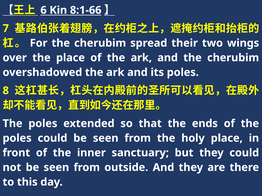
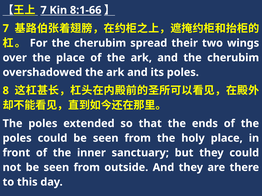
6: 6 -> 7 (44, 10)
